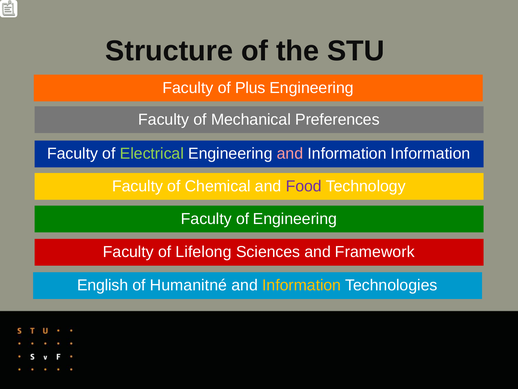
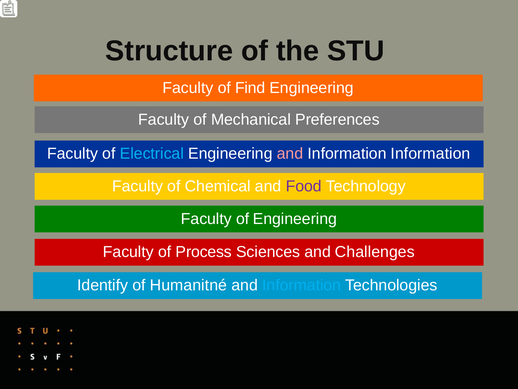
Plus: Plus -> Find (250, 88)
Electrical colour: light green -> light blue (152, 154)
Lifelong: Lifelong -> Process (204, 252)
Framework: Framework -> Challenges (375, 252)
English: English -> Identify (103, 285)
Information colour: yellow -> light blue (302, 285)
